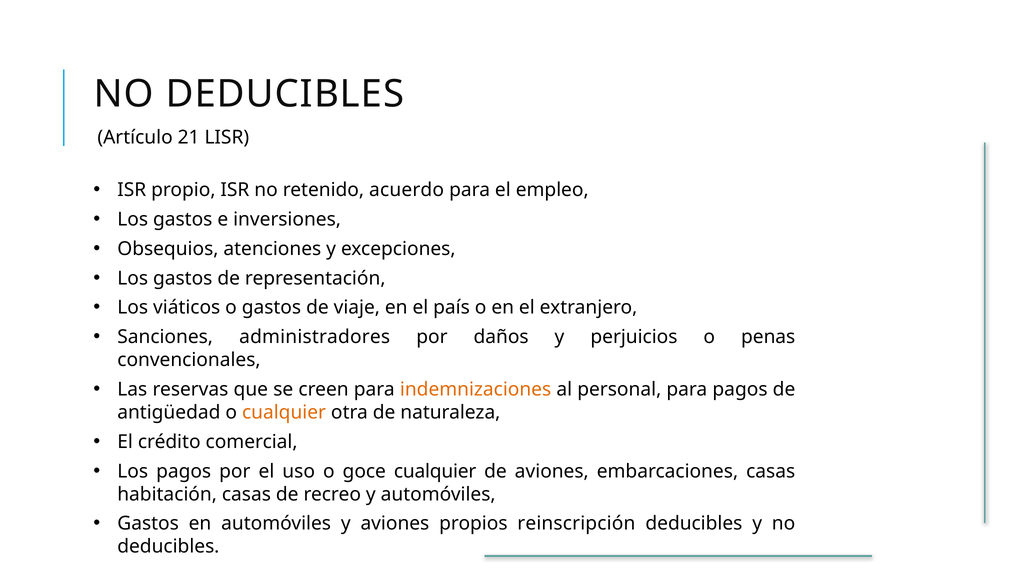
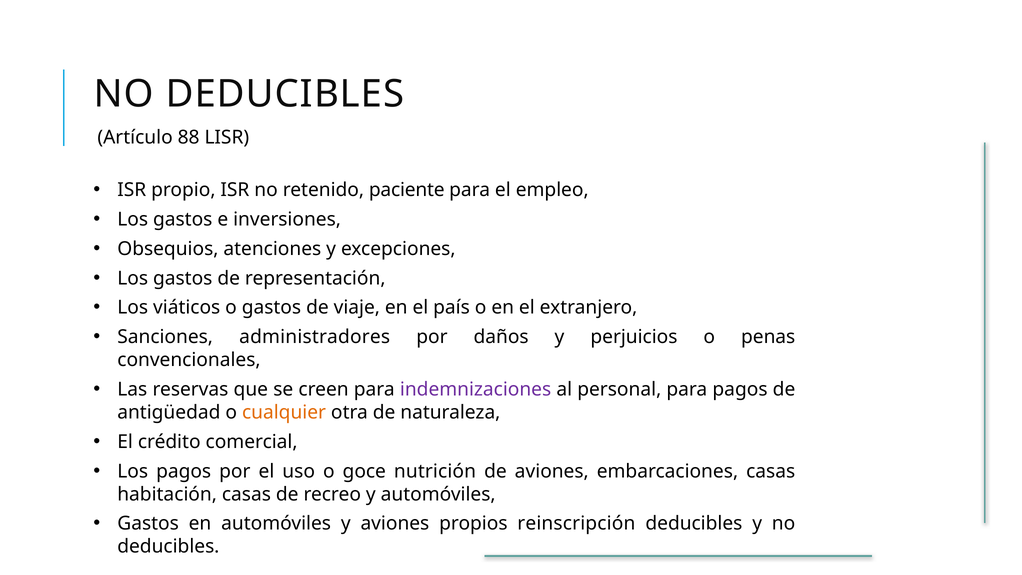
21: 21 -> 88 (189, 138)
acuerdo: acuerdo -> paciente (407, 190)
indemnizaciones colour: orange -> purple (476, 389)
goce cualquier: cualquier -> nutrición (435, 471)
